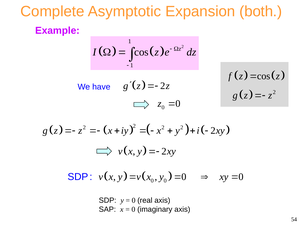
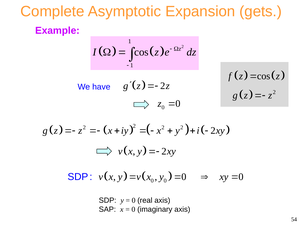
both: both -> gets (261, 12)
